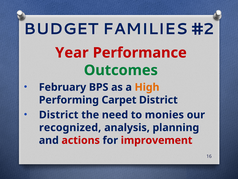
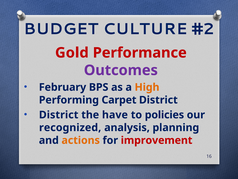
FAMILIES: FAMILIES -> CULTURE (145, 29)
Year: Year -> Gold (72, 53)
Outcomes colour: green -> purple (121, 70)
need: need -> have (115, 115)
monies: monies -> policies (164, 115)
actions colour: red -> orange (81, 140)
